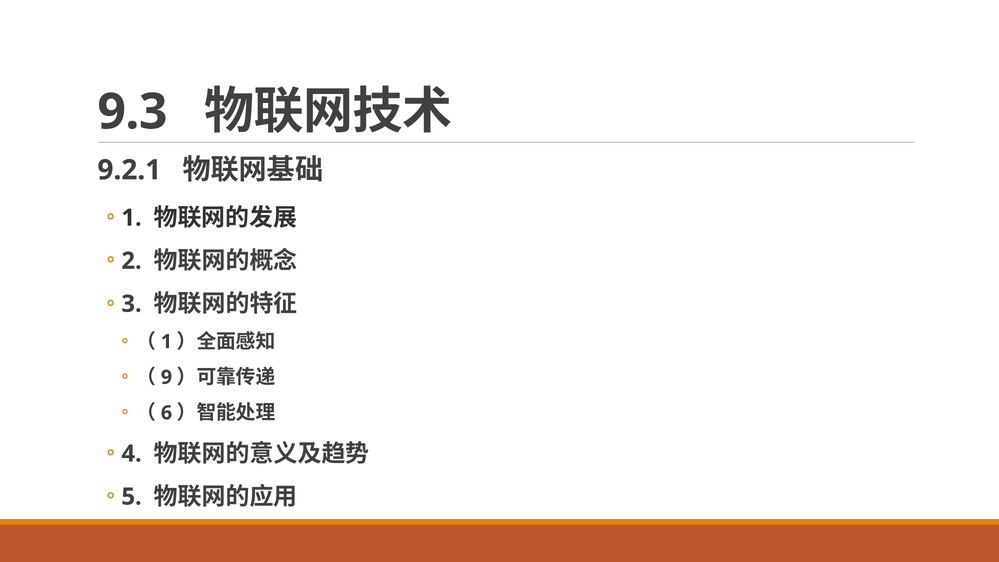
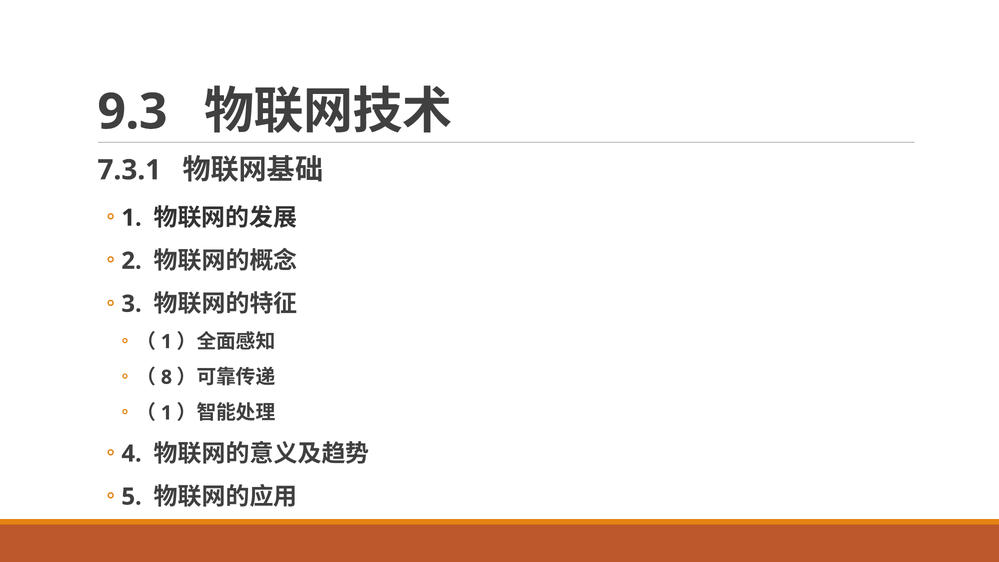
9.2.1: 9.2.1 -> 7.3.1 (129, 170)
9: 9 -> 8 (166, 377)
6: 6 -> 1 (166, 413)
